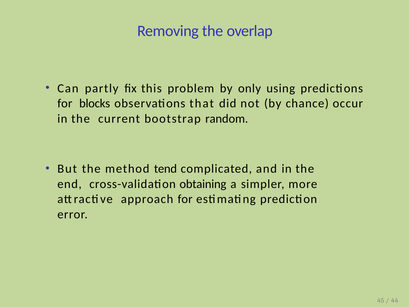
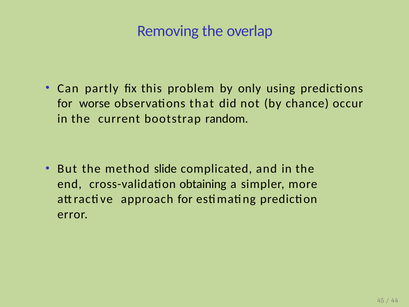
blocks: blocks -> worse (95, 103)
tend: tend -> slide (165, 169)
